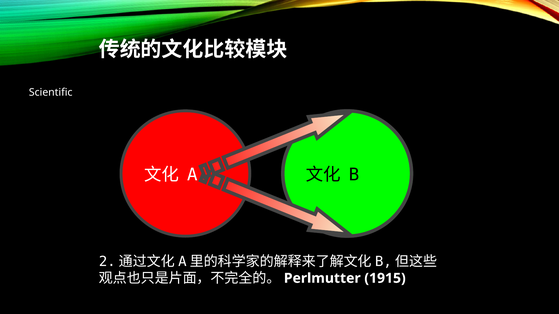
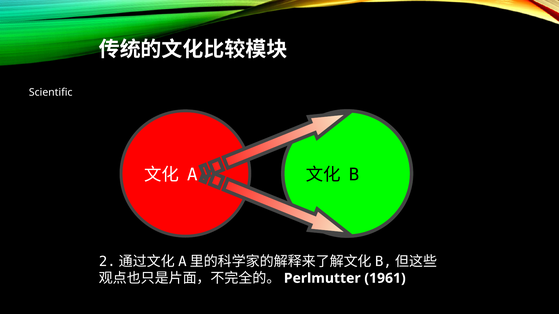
1915: 1915 -> 1961 (385, 279)
